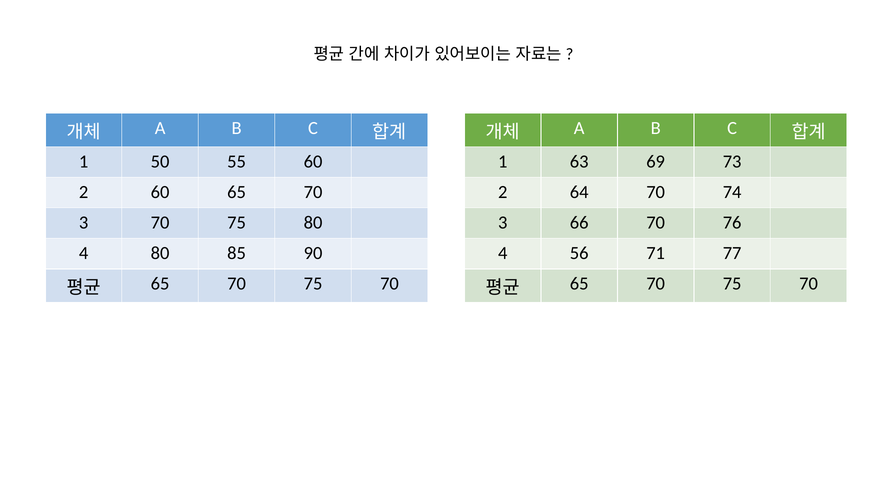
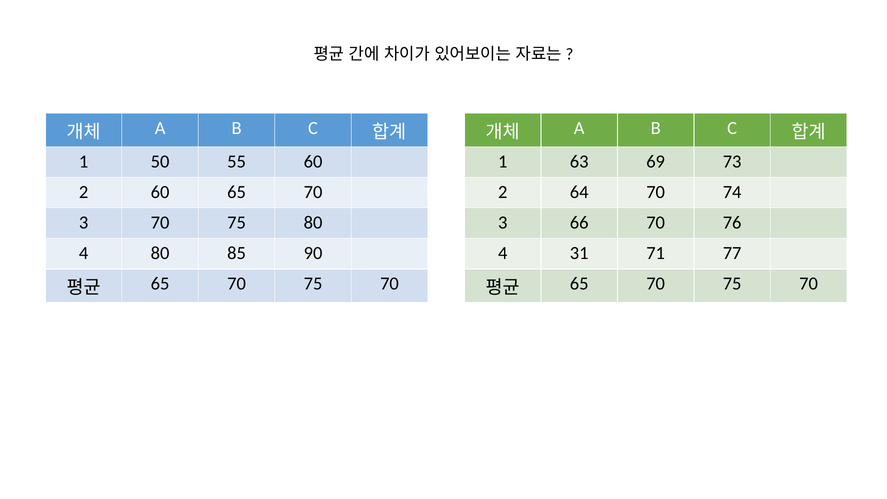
56: 56 -> 31 (579, 253)
